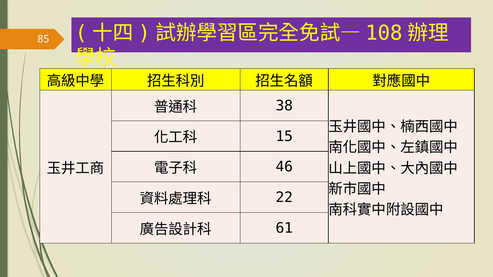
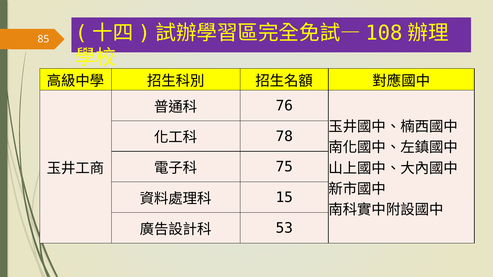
38: 38 -> 76 (284, 106)
15: 15 -> 78 (284, 136)
46: 46 -> 75 (284, 167)
22: 22 -> 15 (284, 198)
61: 61 -> 53 (284, 228)
